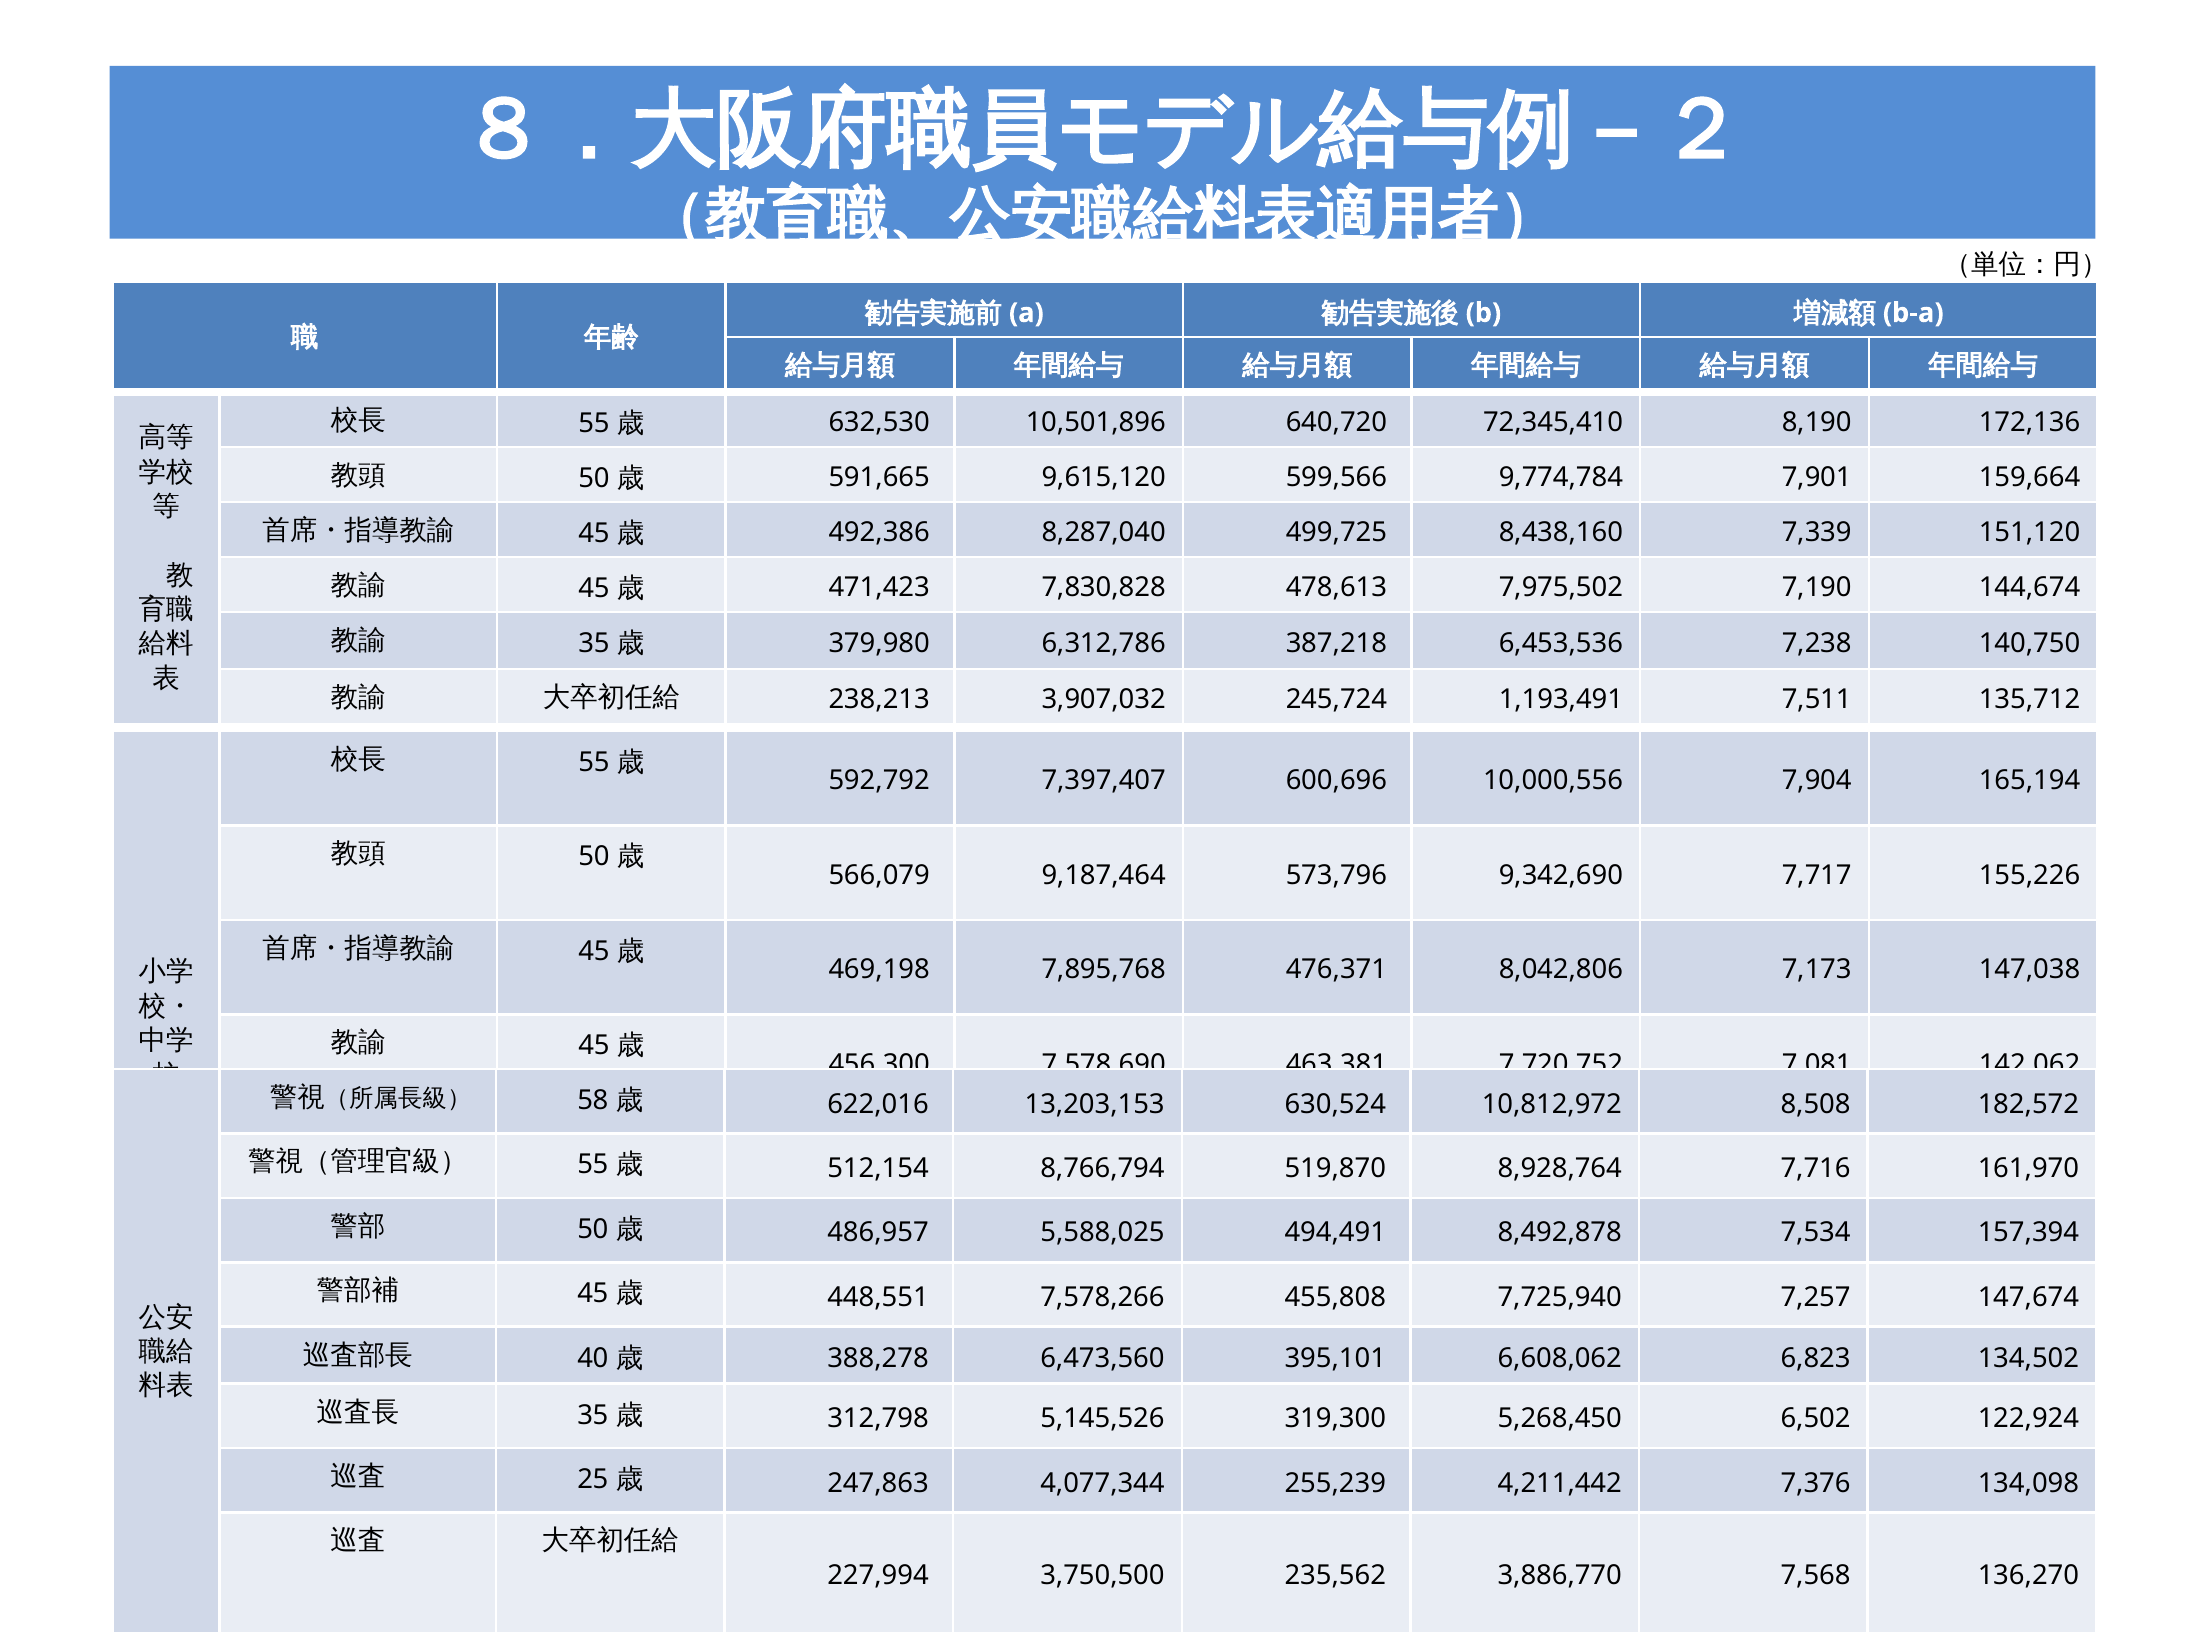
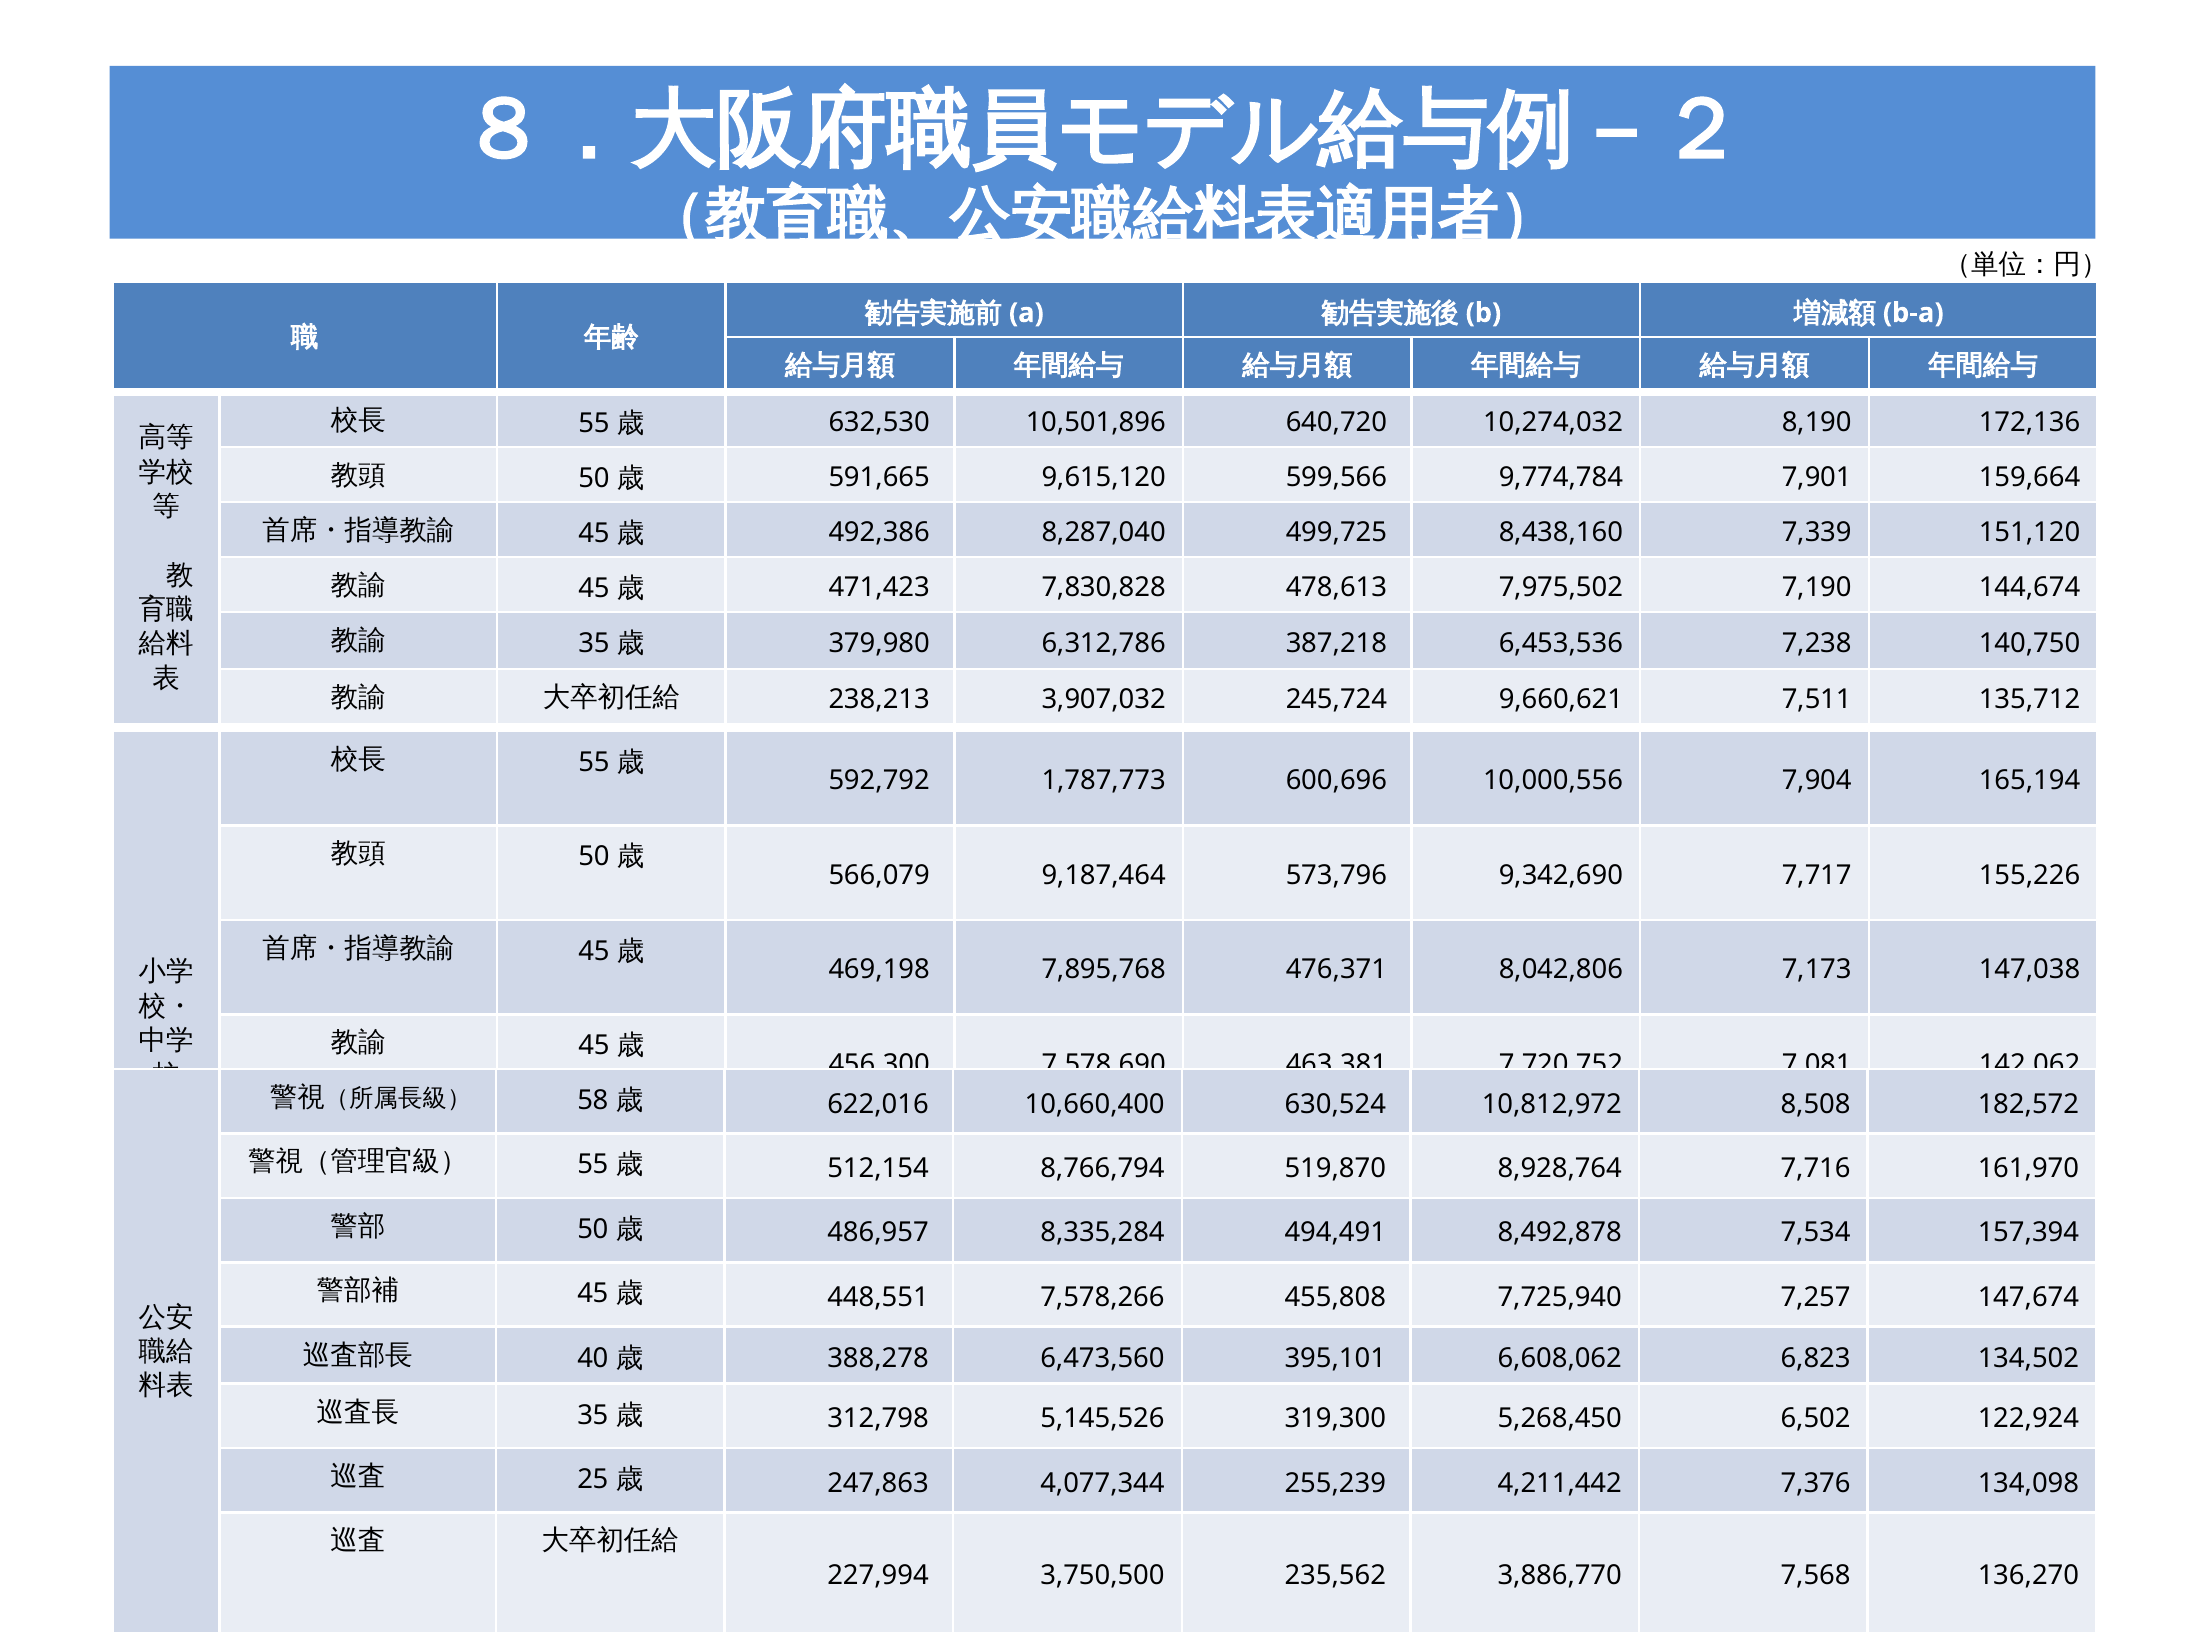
72,345,410: 72,345,410 -> 10,274,032 (1553, 422)
1,193,491: 1,193,491 -> 9,660,621 (1561, 699)
7,397,407: 7,397,407 -> 1,787,773 (1104, 781)
13,203,153: 13,203,153 -> 10,660,400 (1095, 1104)
5,588,025: 5,588,025 -> 8,335,284 (1103, 1233)
